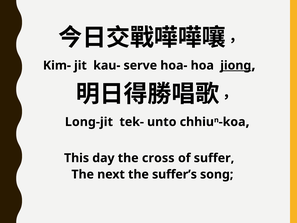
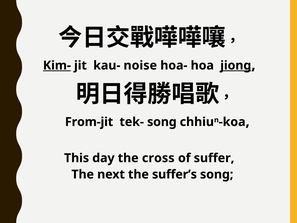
Kim- underline: none -> present (57, 65)
serve: serve -> noise (140, 65)
Long-jit: Long-jit -> From-jit (89, 122)
tek- unto: unto -> song (162, 122)
